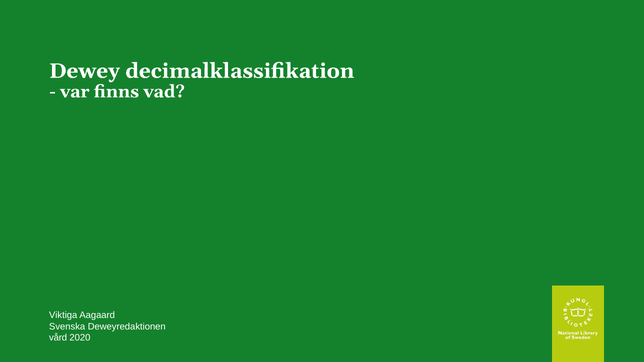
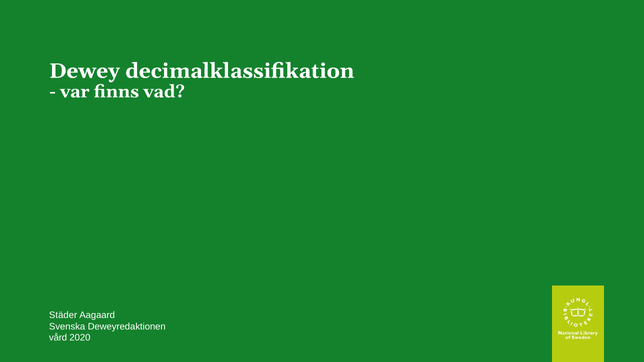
Viktiga: Viktiga -> Städer (63, 316)
